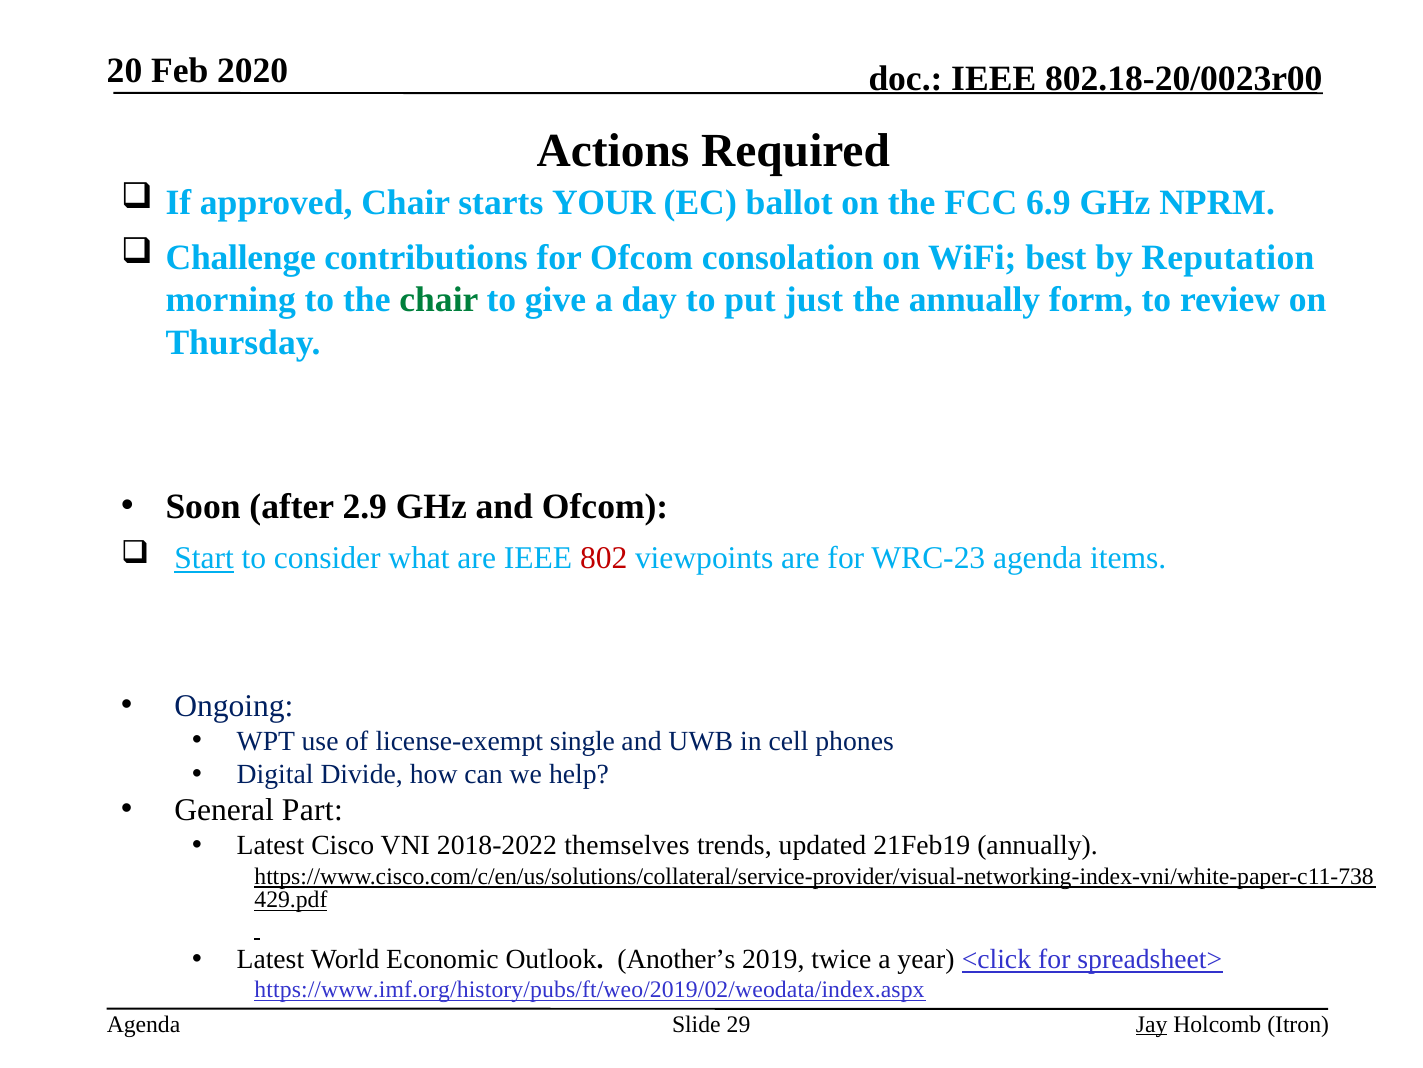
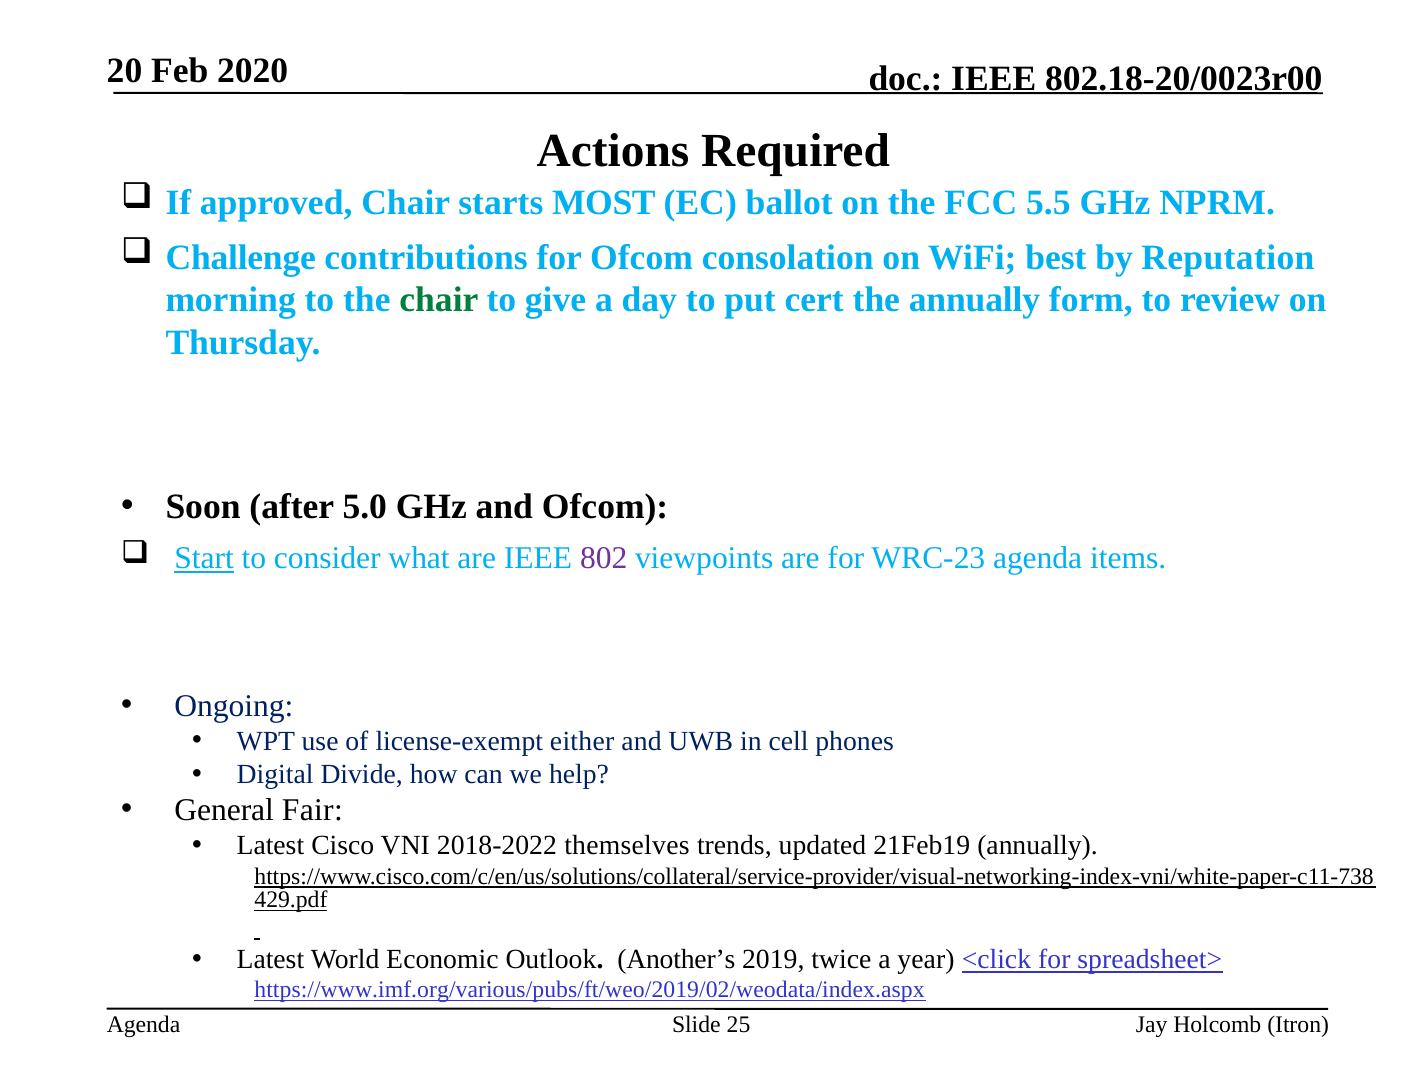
YOUR: YOUR -> MOST (604, 203)
6.9: 6.9 -> 5.5 (1048, 203)
just: just -> cert (814, 300)
2.9: 2.9 -> 5.0 (365, 506)
802 colour: red -> purple (604, 558)
single: single -> either (582, 741)
Part: Part -> Fair (312, 810)
https://www.imf.org/history/pubs/ft/weo/2019/02/weodata/index.aspx: https://www.imf.org/history/pubs/ft/weo/2019/02/weodata/index.aspx -> https://www.imf.org/various/pubs/ft/weo/2019/02/weodata/index.aspx (590, 989)
29: 29 -> 25 (739, 1024)
Jay underline: present -> none (1152, 1024)
